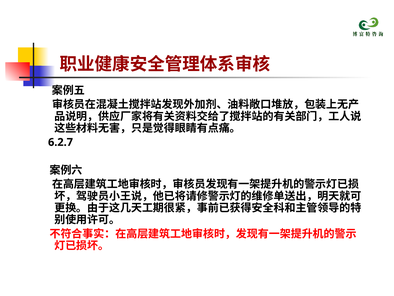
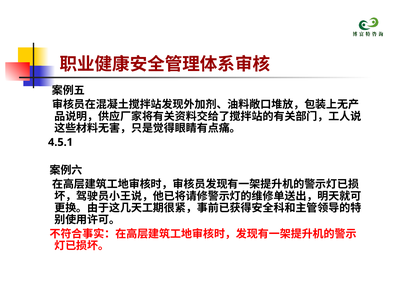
6.2.7: 6.2.7 -> 4.5.1 (60, 142)
